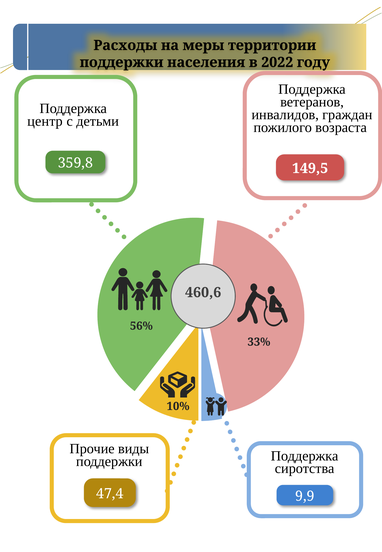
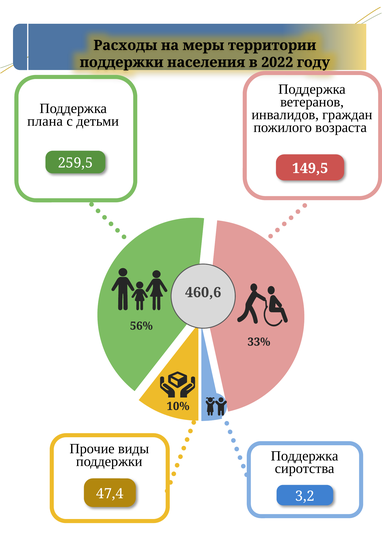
центр: центр -> плана (45, 121)
359,8: 359,8 -> 259,5 (75, 163)
9,9: 9,9 -> 3,2 (305, 496)
